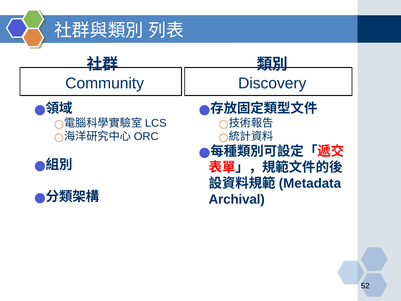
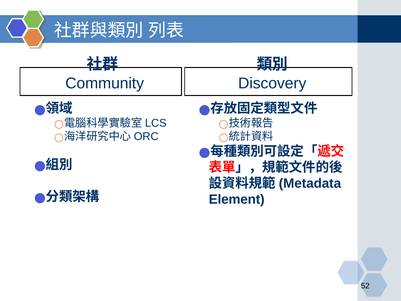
Archival: Archival -> Element (237, 199)
